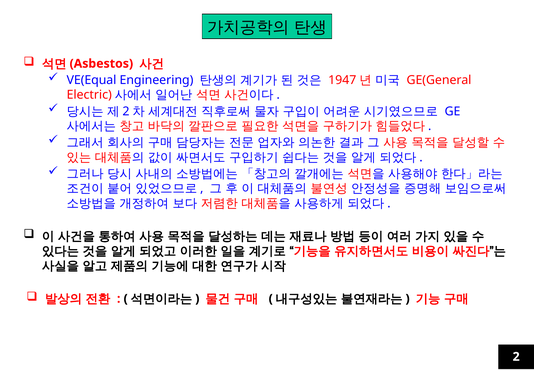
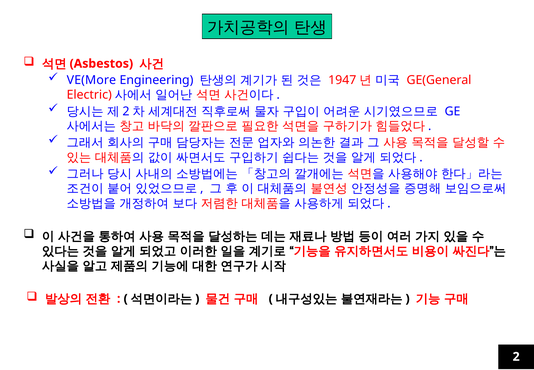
VE(Equal: VE(Equal -> VE(More (91, 80)
